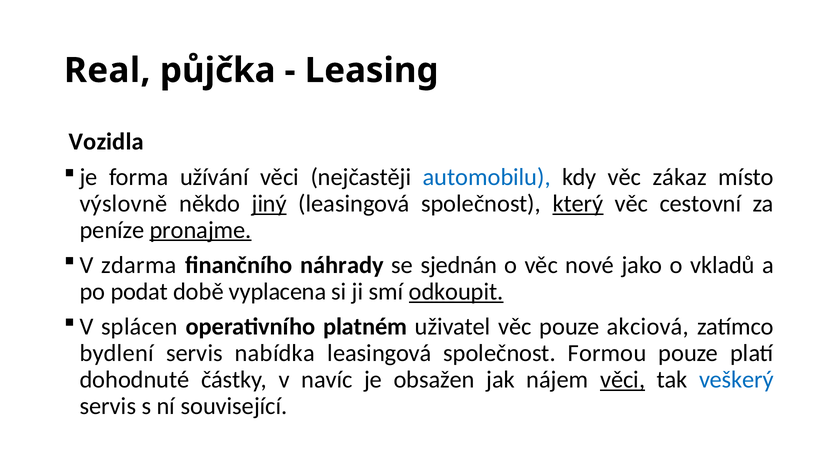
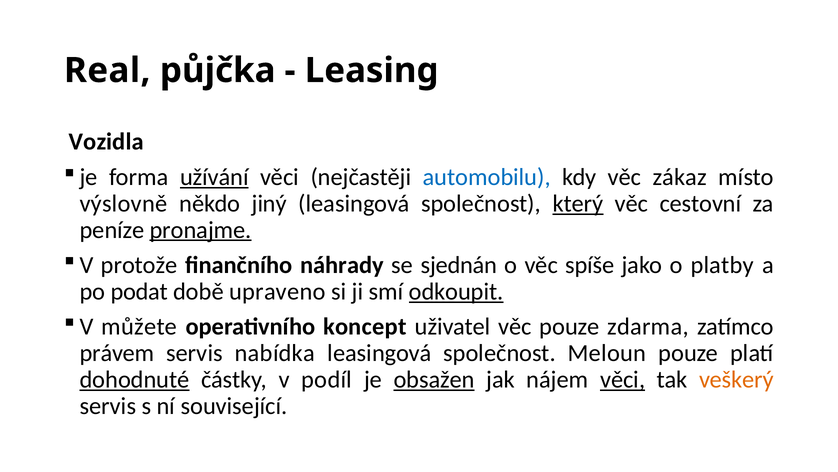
užívání underline: none -> present (214, 177)
jiný underline: present -> none (269, 203)
zdarma: zdarma -> protože (139, 265)
nové: nové -> spíše (590, 265)
vkladů: vkladů -> platby (722, 265)
vyplacena: vyplacena -> upraveno (277, 291)
splácen: splácen -> můžete (139, 326)
platném: platném -> koncept (365, 326)
akciová: akciová -> zdarma (648, 326)
bydlení: bydlení -> právem (117, 353)
Formou: Formou -> Meloun (607, 353)
dohodnuté underline: none -> present (135, 379)
navíc: navíc -> podíl (327, 379)
obsažen underline: none -> present (434, 379)
veškerý colour: blue -> orange (736, 379)
